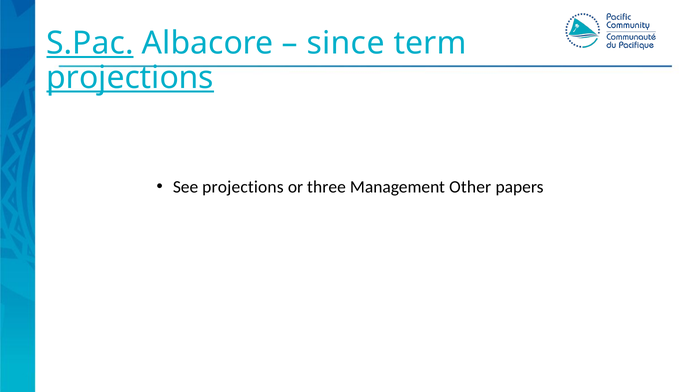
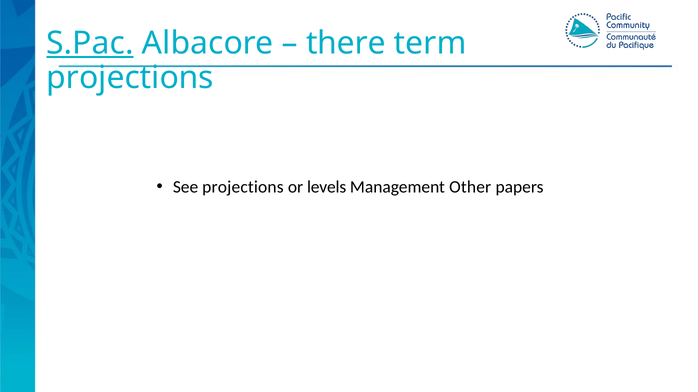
since: since -> there (346, 43)
projections underline: present -> none (130, 78)
three: three -> levels (327, 187)
